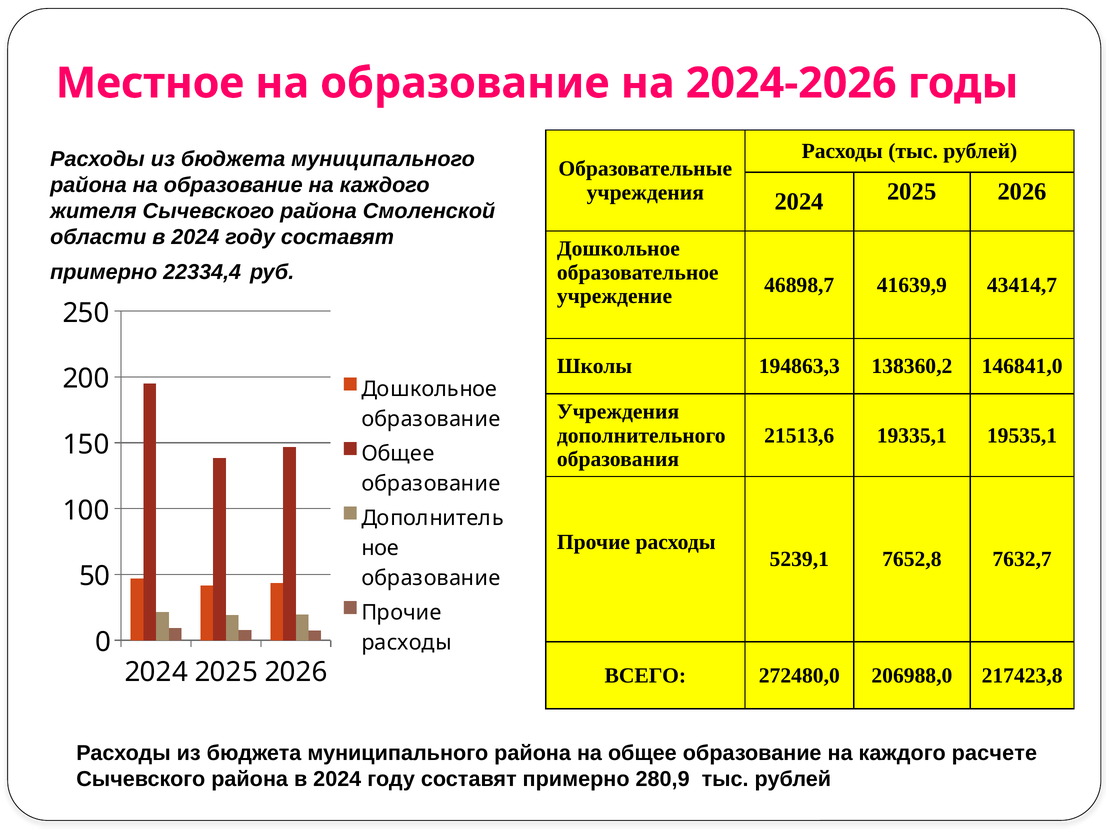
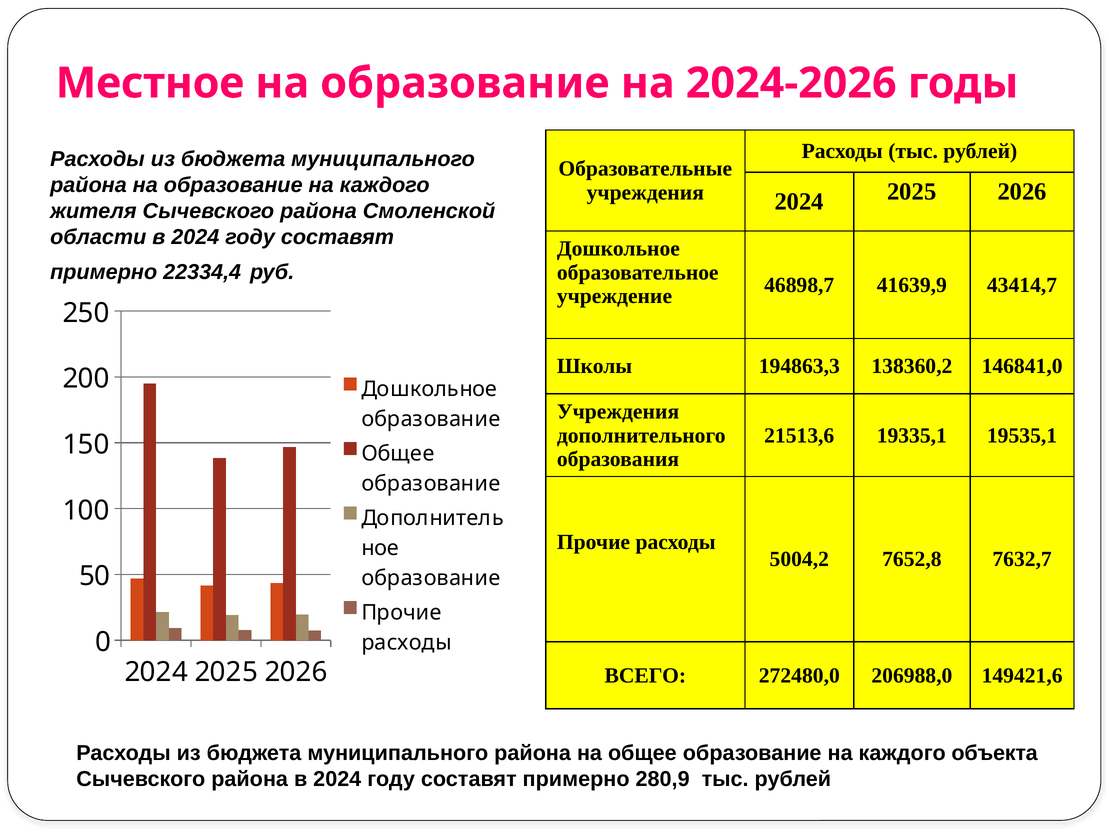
5239,1: 5239,1 -> 5004,2 (799, 559)
217423,8: 217423,8 -> 149421,6 (1022, 675)
расчете: расчете -> объекта (995, 753)
